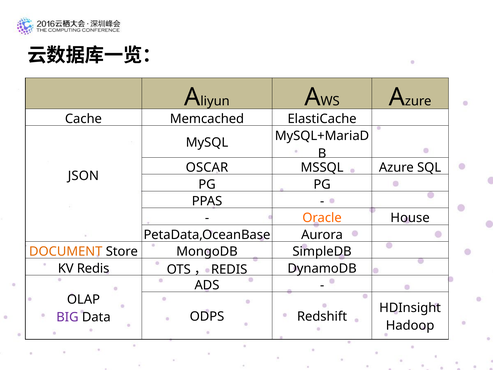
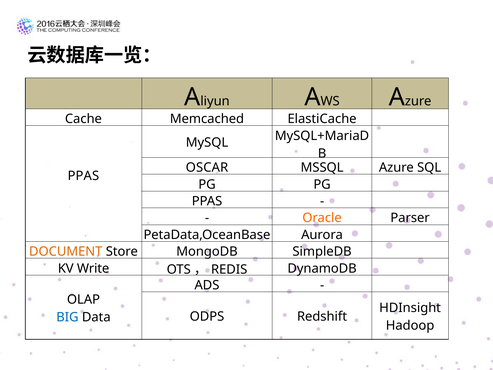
JSON: JSON -> PPAS (83, 176)
House: House -> Parser (410, 218)
KV Redis: Redis -> Write (93, 268)
BIG colour: purple -> blue (67, 317)
